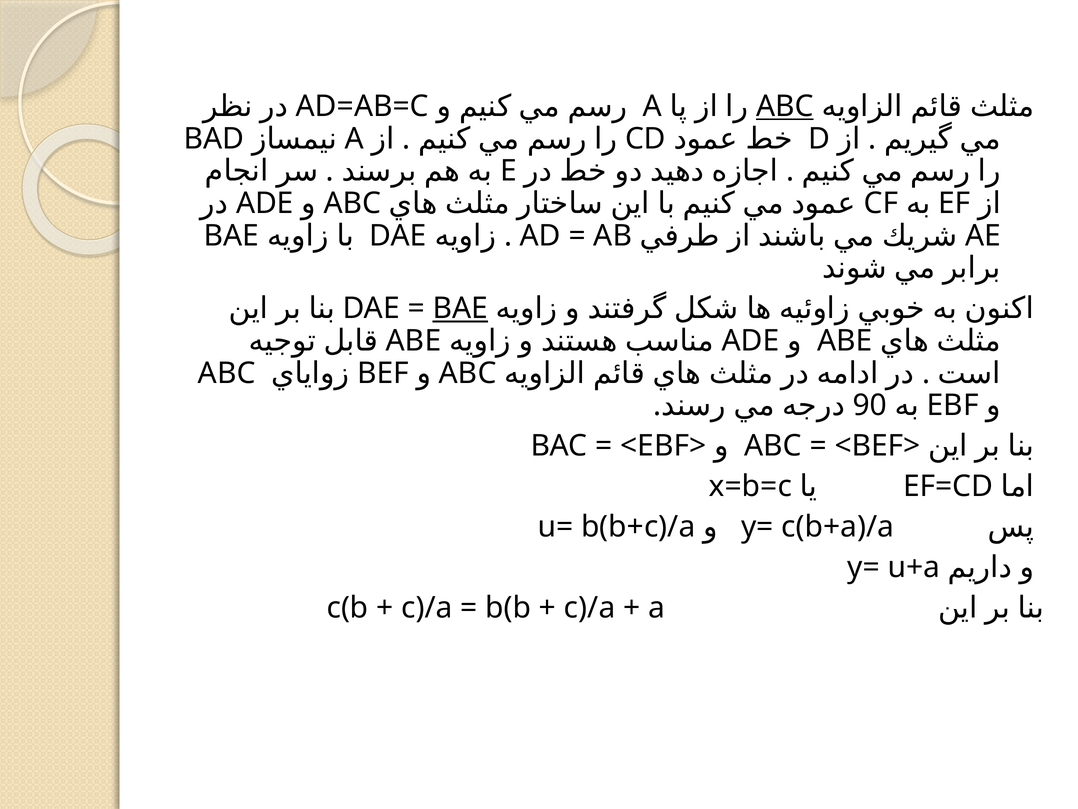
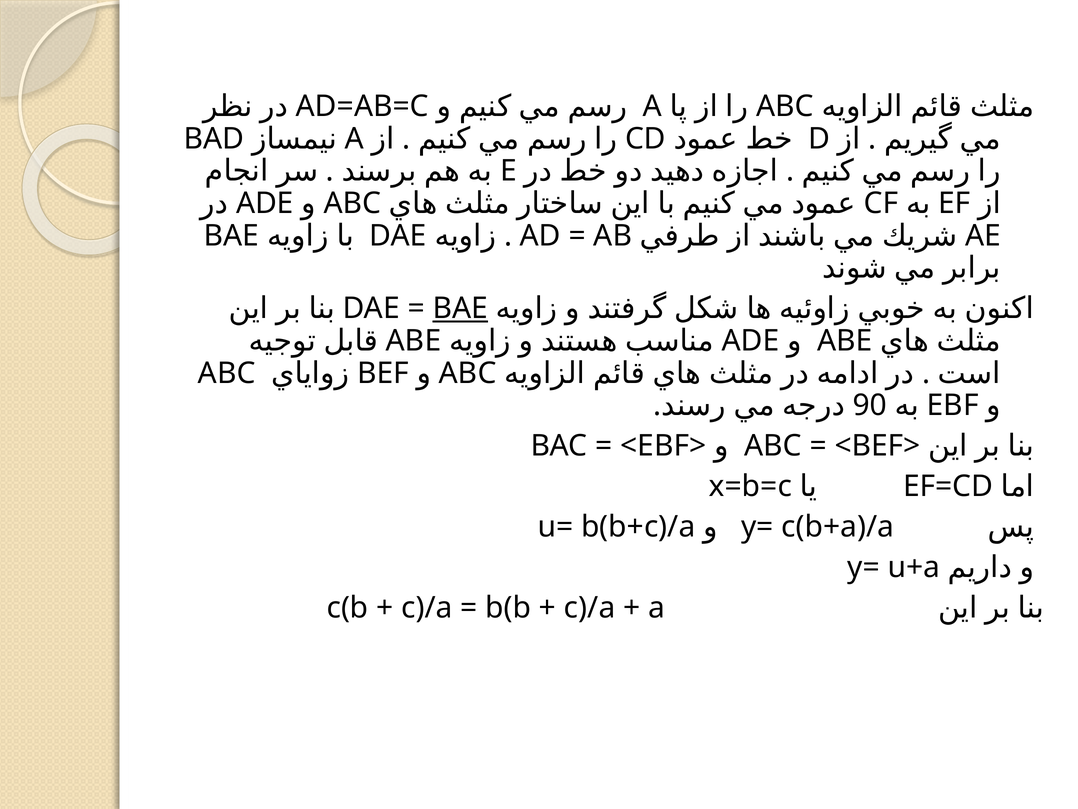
ABC underline: present -> none (785, 106)
